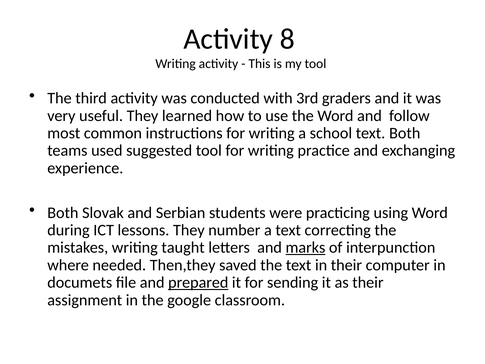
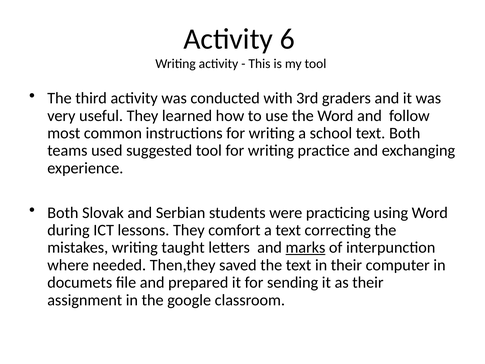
8: 8 -> 6 (287, 39)
number: number -> comfort (234, 230)
prepared underline: present -> none (198, 282)
